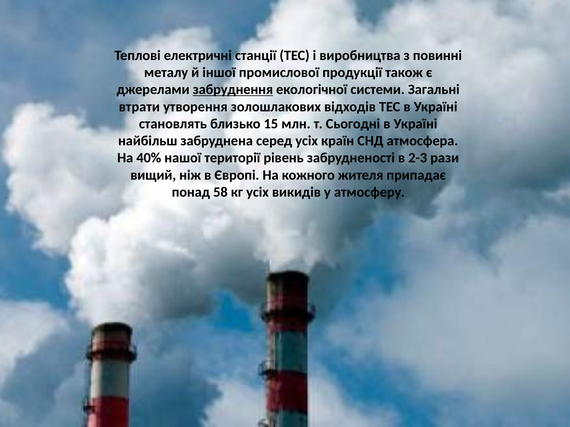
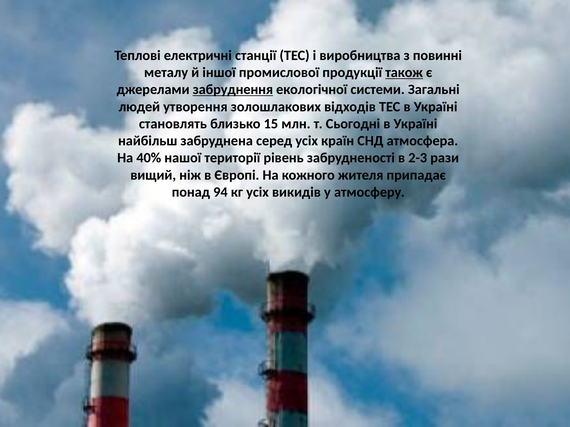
також underline: none -> present (404, 73)
втрати: втрати -> людей (139, 107)
58: 58 -> 94 (220, 192)
